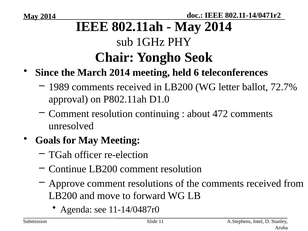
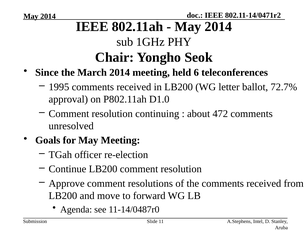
1989: 1989 -> 1995 (59, 87)
